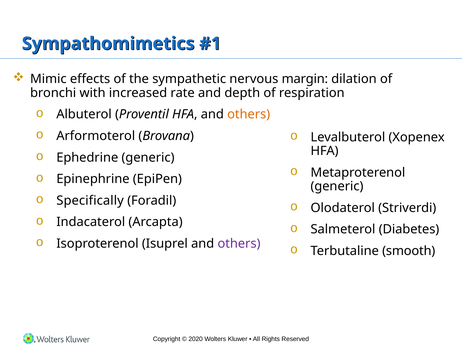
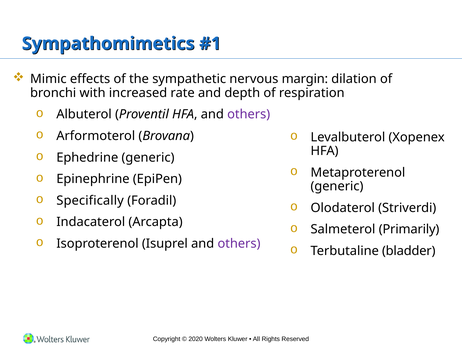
others colour: orange -> purple (249, 115)
Diabetes: Diabetes -> Primarily (409, 230)
smooth: smooth -> bladder (409, 251)
